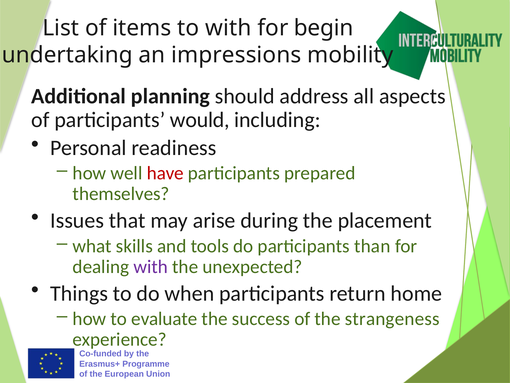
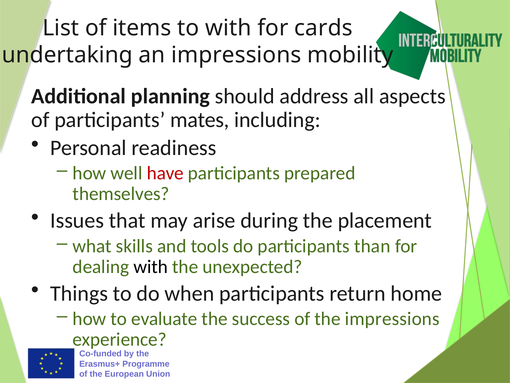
begin: begin -> cards (323, 28)
would: would -> mates (200, 120)
with colour: purple -> black (151, 266)
the strangeness: strangeness -> impressions (392, 318)
